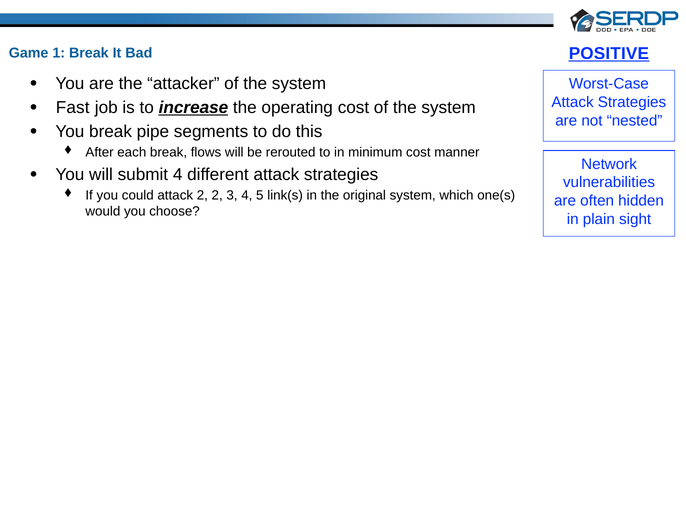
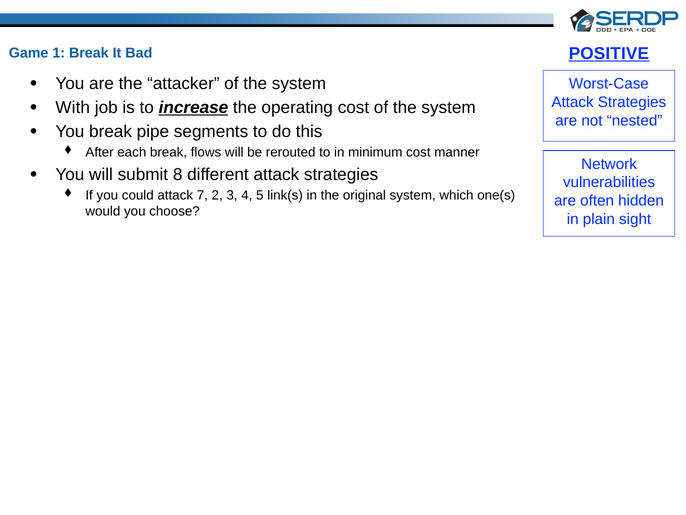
Fast: Fast -> With (73, 108)
submit 4: 4 -> 8 (178, 174)
attack 2: 2 -> 7 (202, 195)
